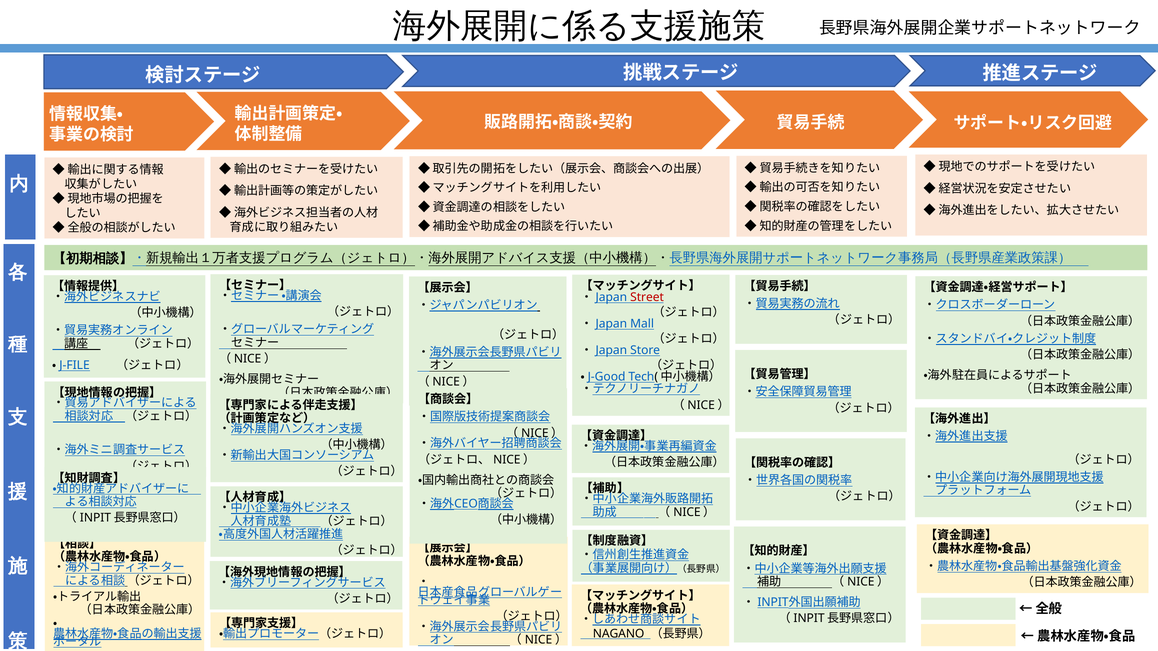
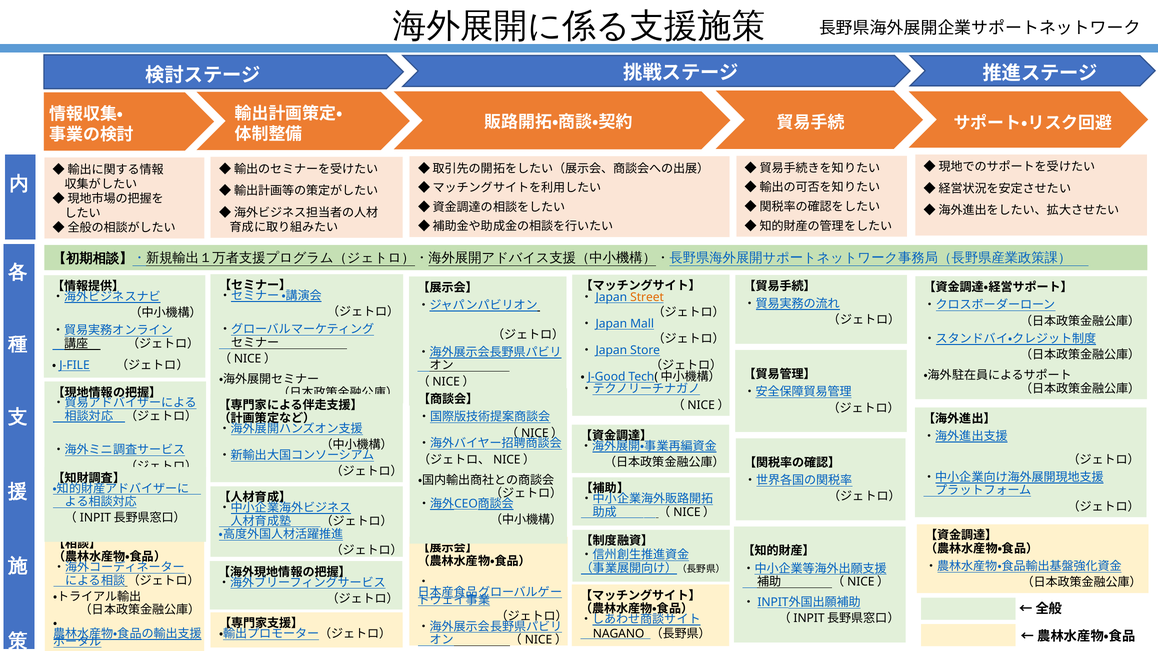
Street colour: red -> orange (647, 297)
